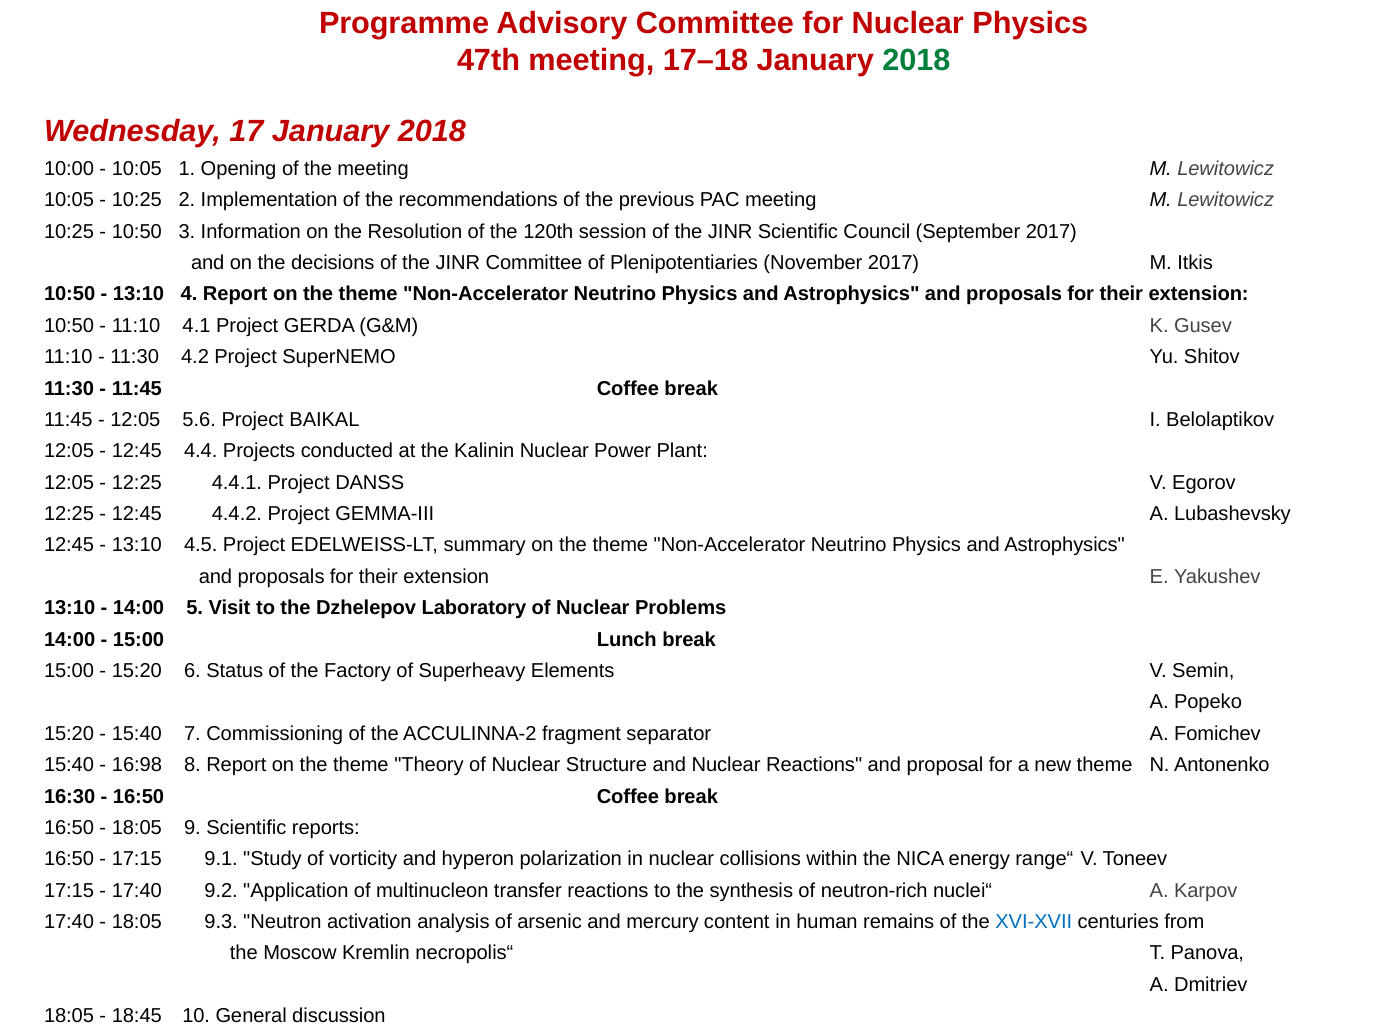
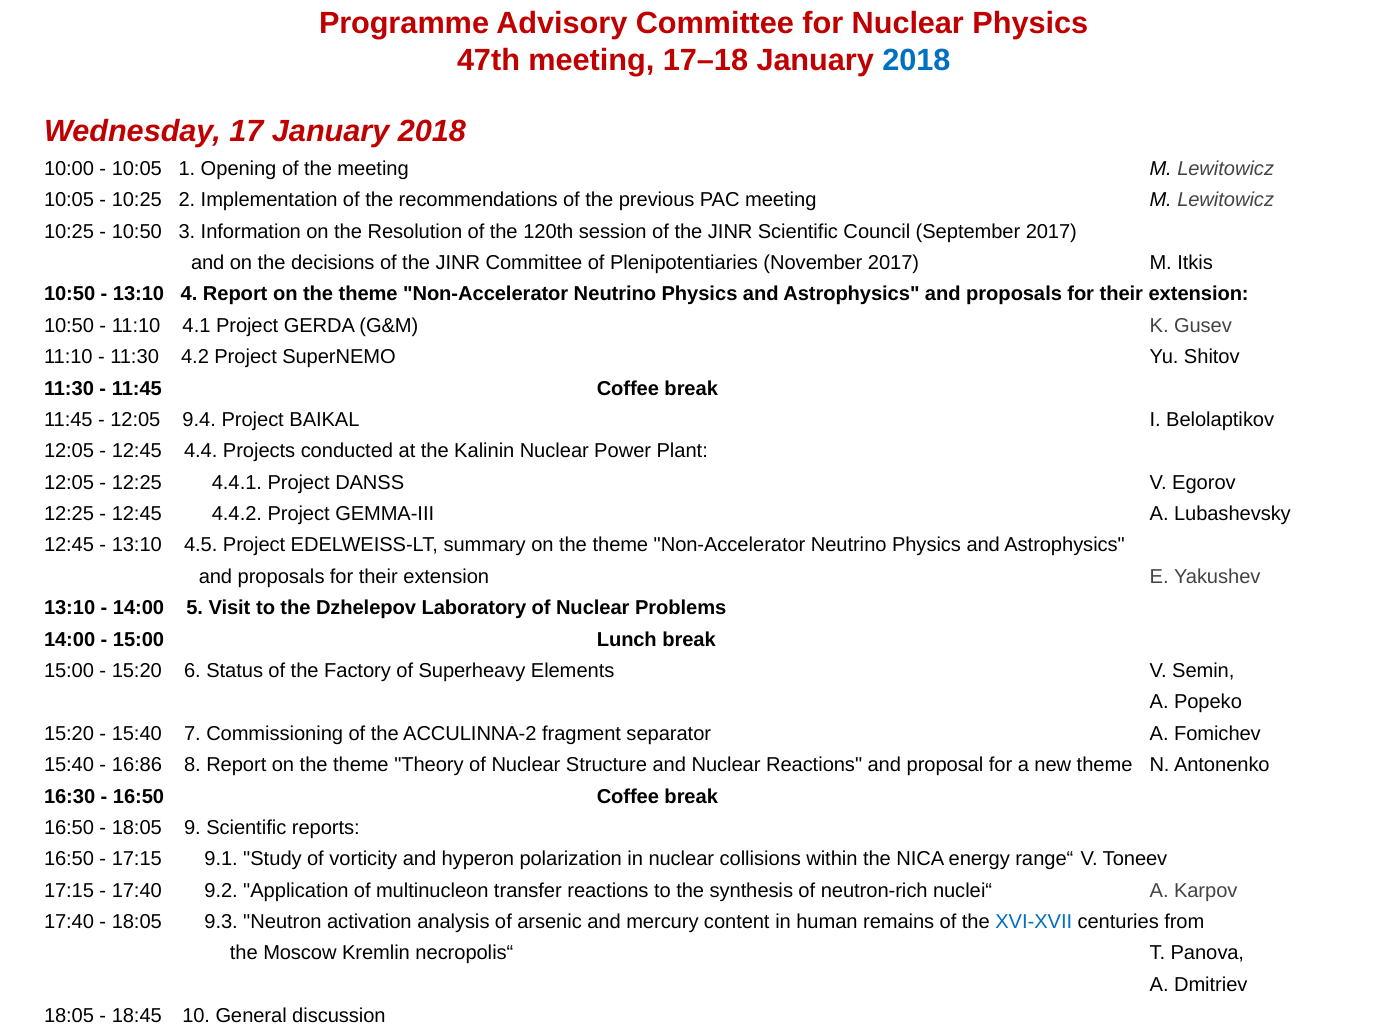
2018 colour: green -> blue (916, 60)
5.6: 5.6 -> 9.4 (199, 420)
16:98: 16:98 -> 16:86 (137, 765)
